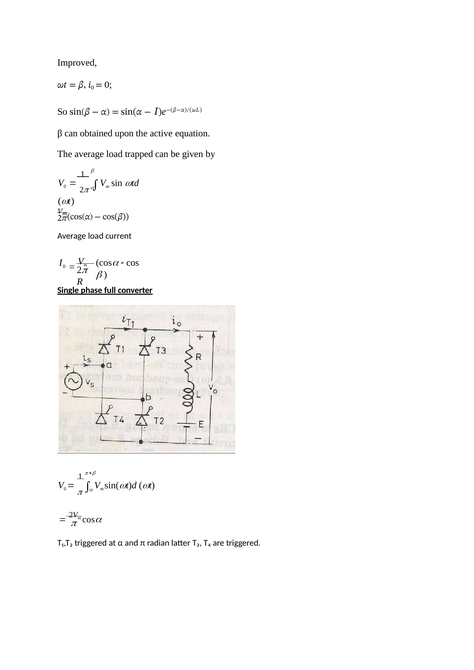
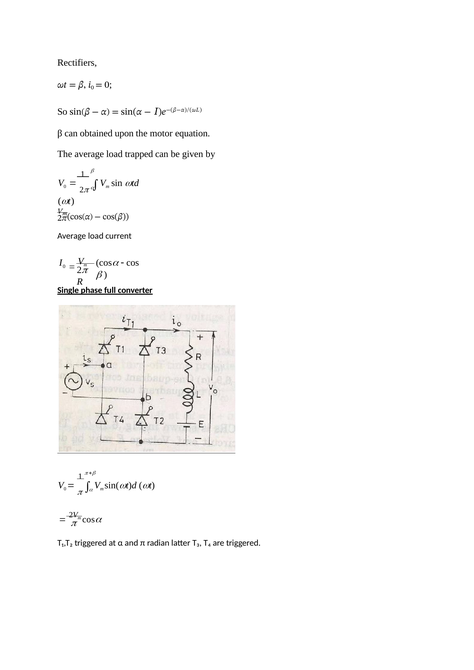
Improved: Improved -> Rectifiers (77, 63)
active: active -> motor (161, 134)
